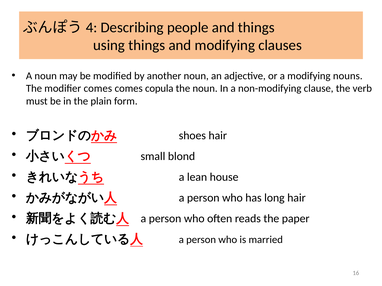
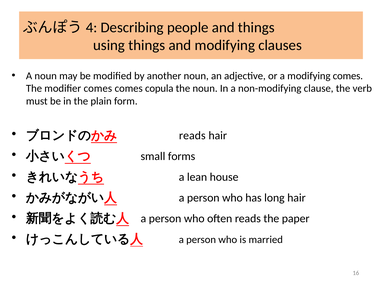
modifying nouns: nouns -> comes (348, 76)
shoes: shoes -> reads (192, 136)
blond: blond -> forms (182, 157)
